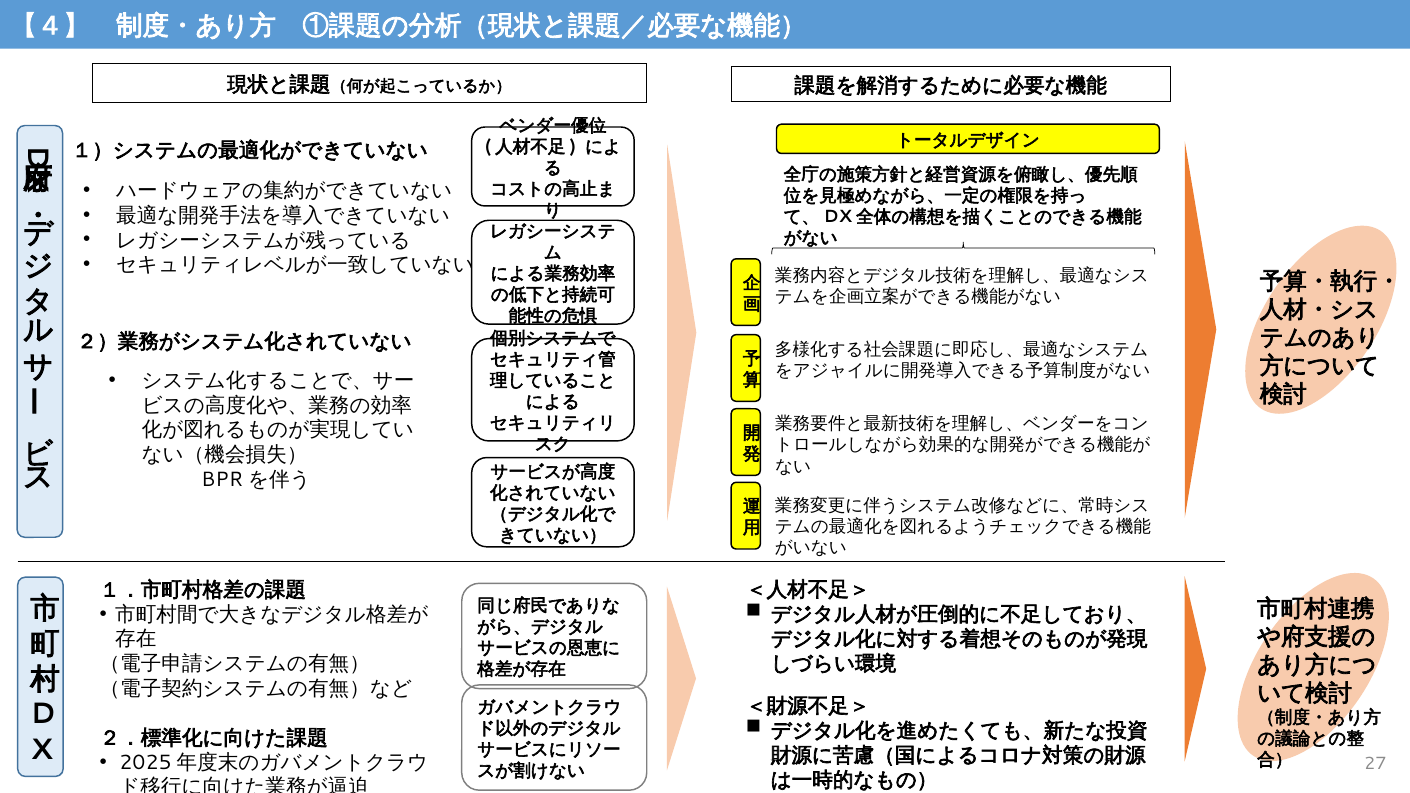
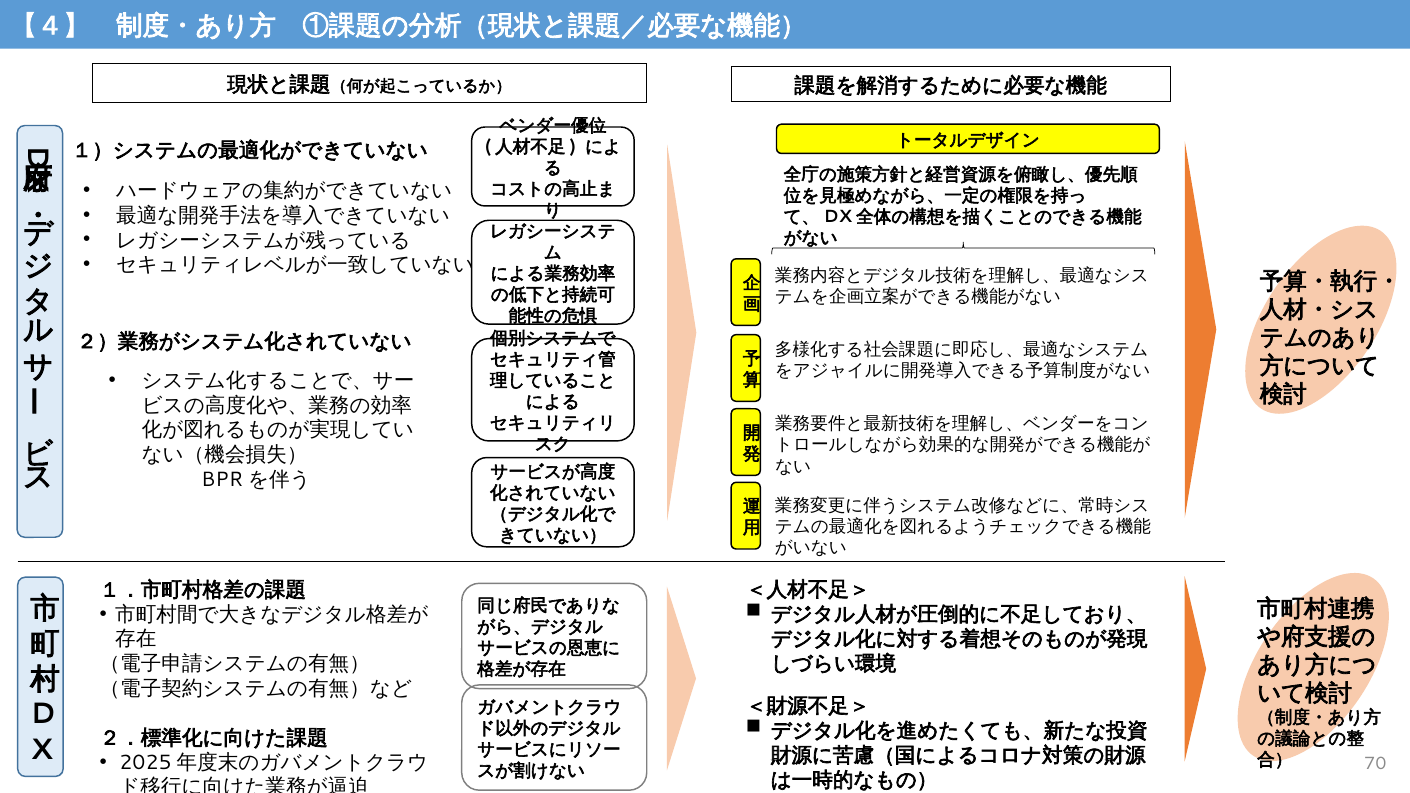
27: 27 -> 70 (1375, 764)
